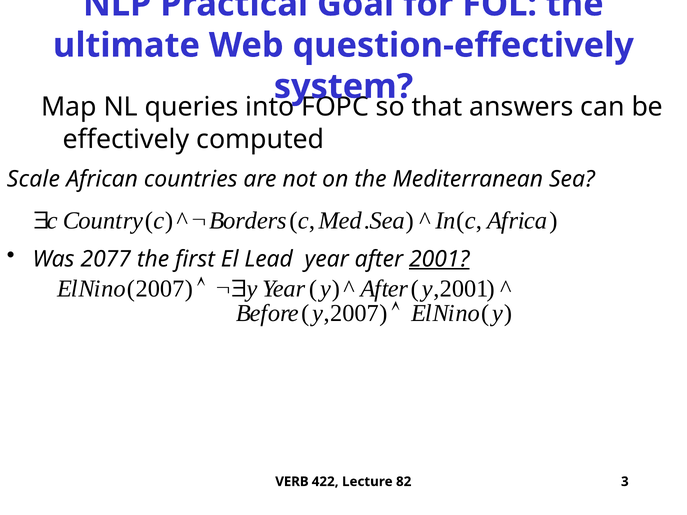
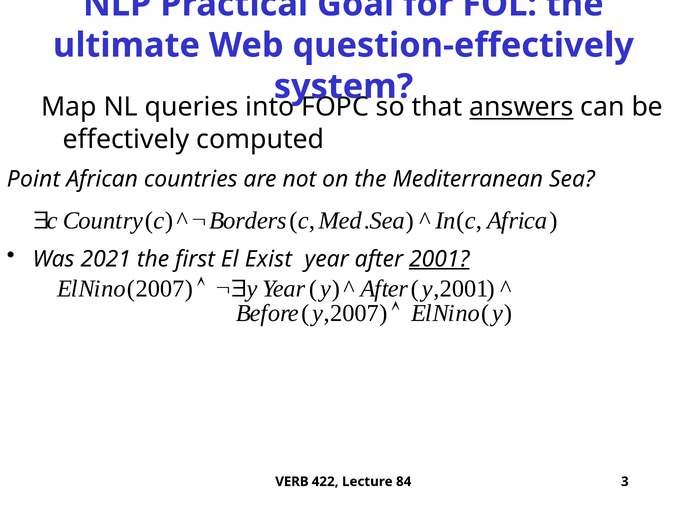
answers underline: none -> present (521, 107)
Scale: Scale -> Point (33, 179)
2077: 2077 -> 2021 (106, 259)
Lead: Lead -> Exist (268, 259)
82: 82 -> 84 (404, 482)
